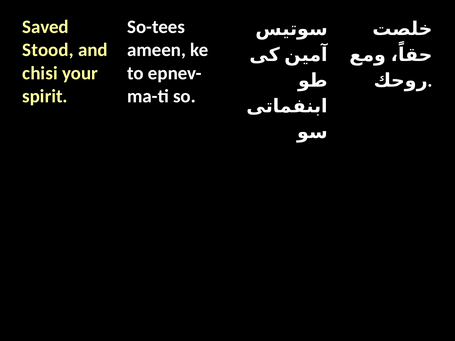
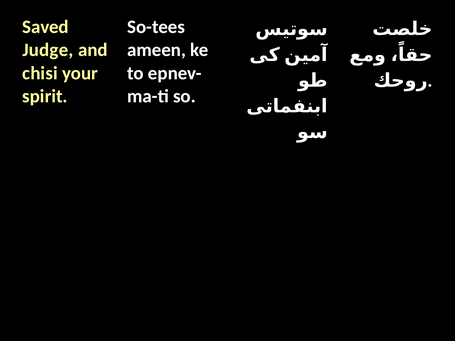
Stood: Stood -> Judge (48, 50)
